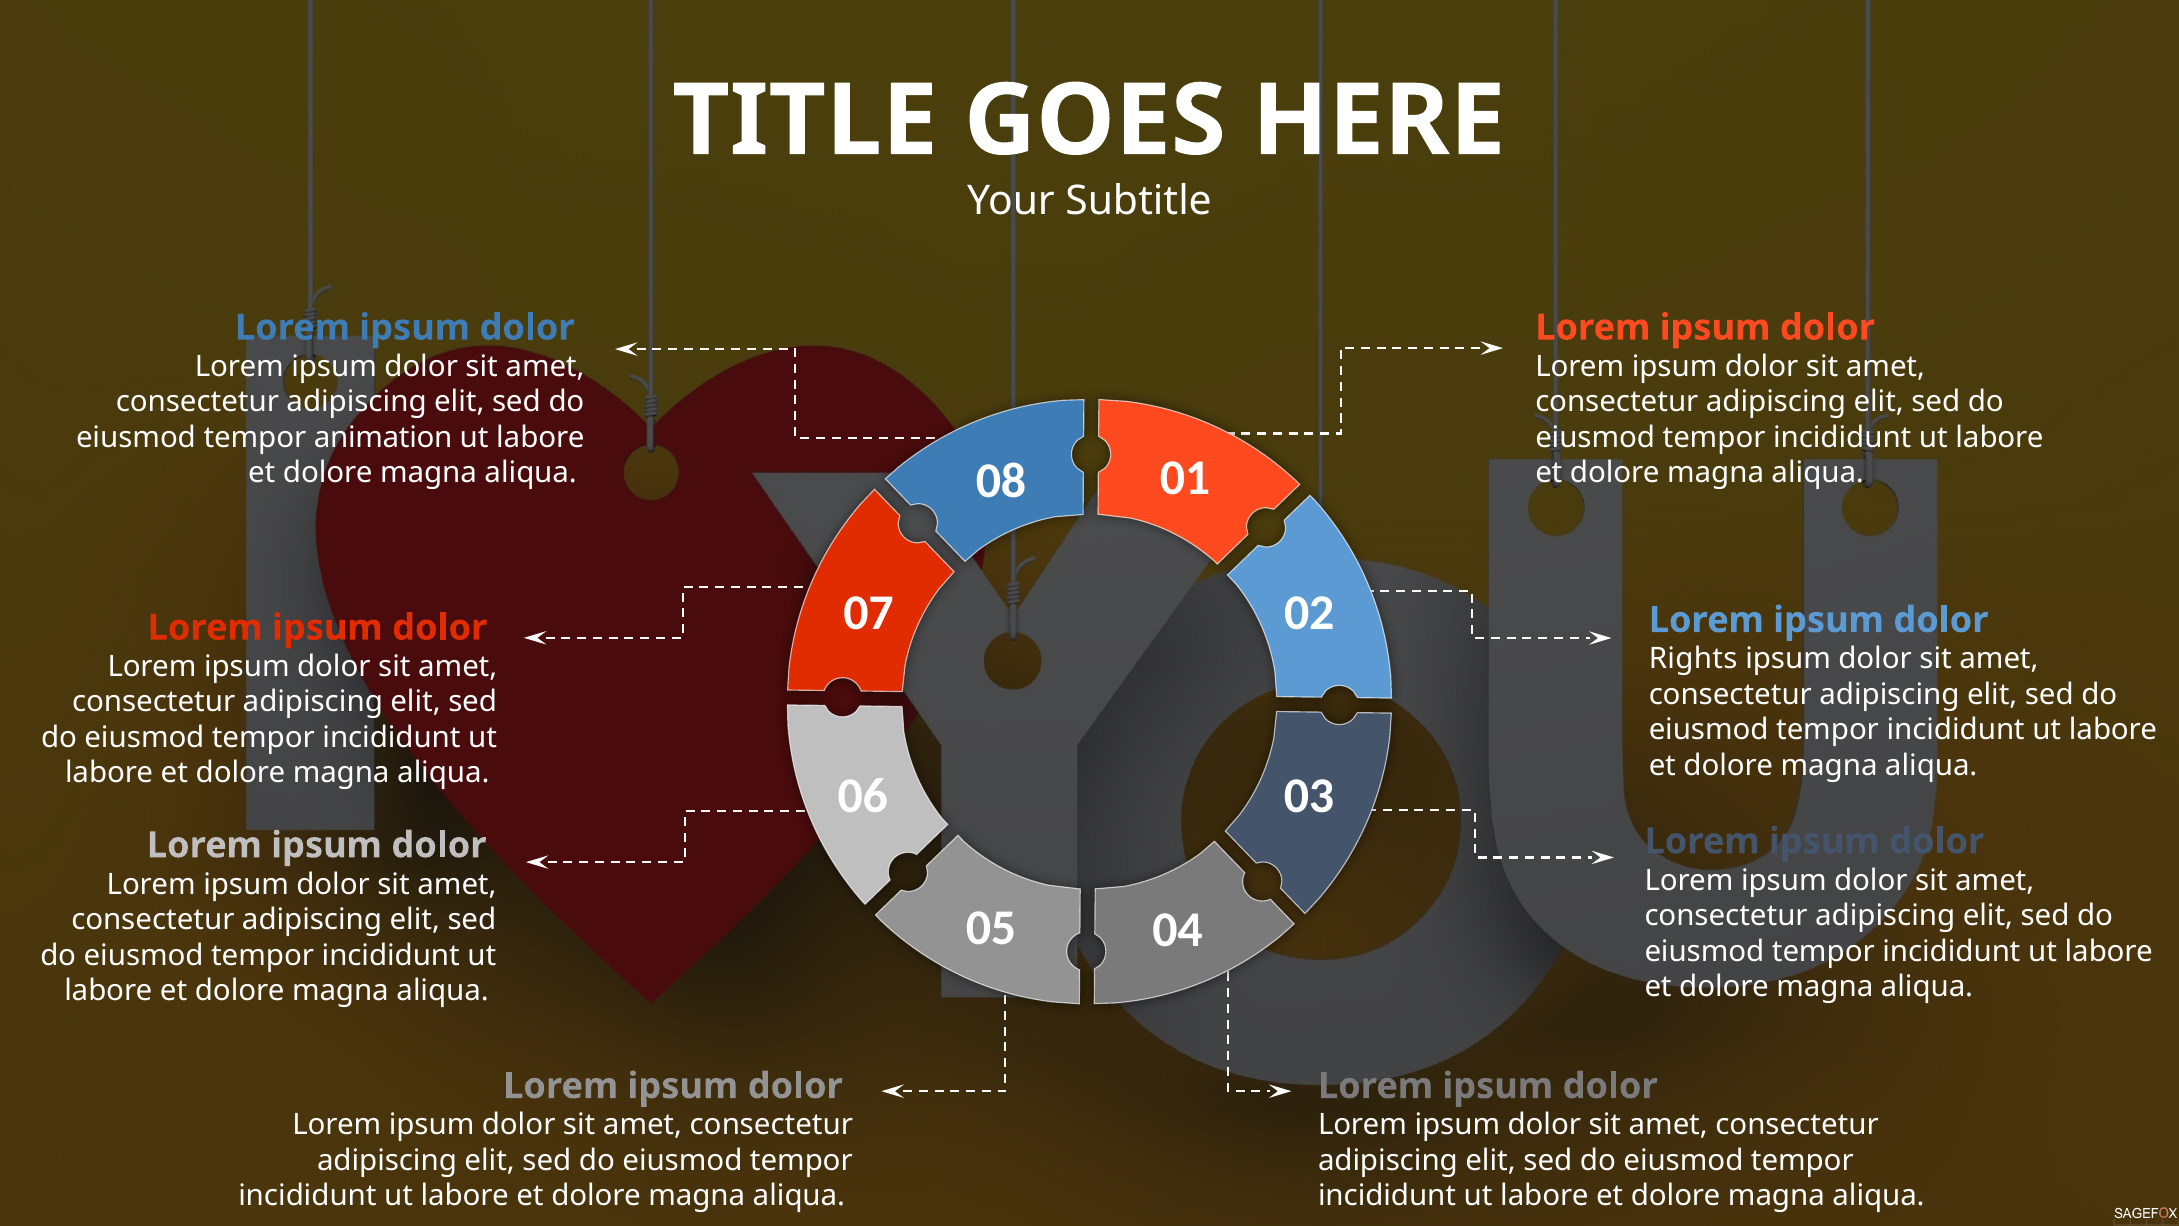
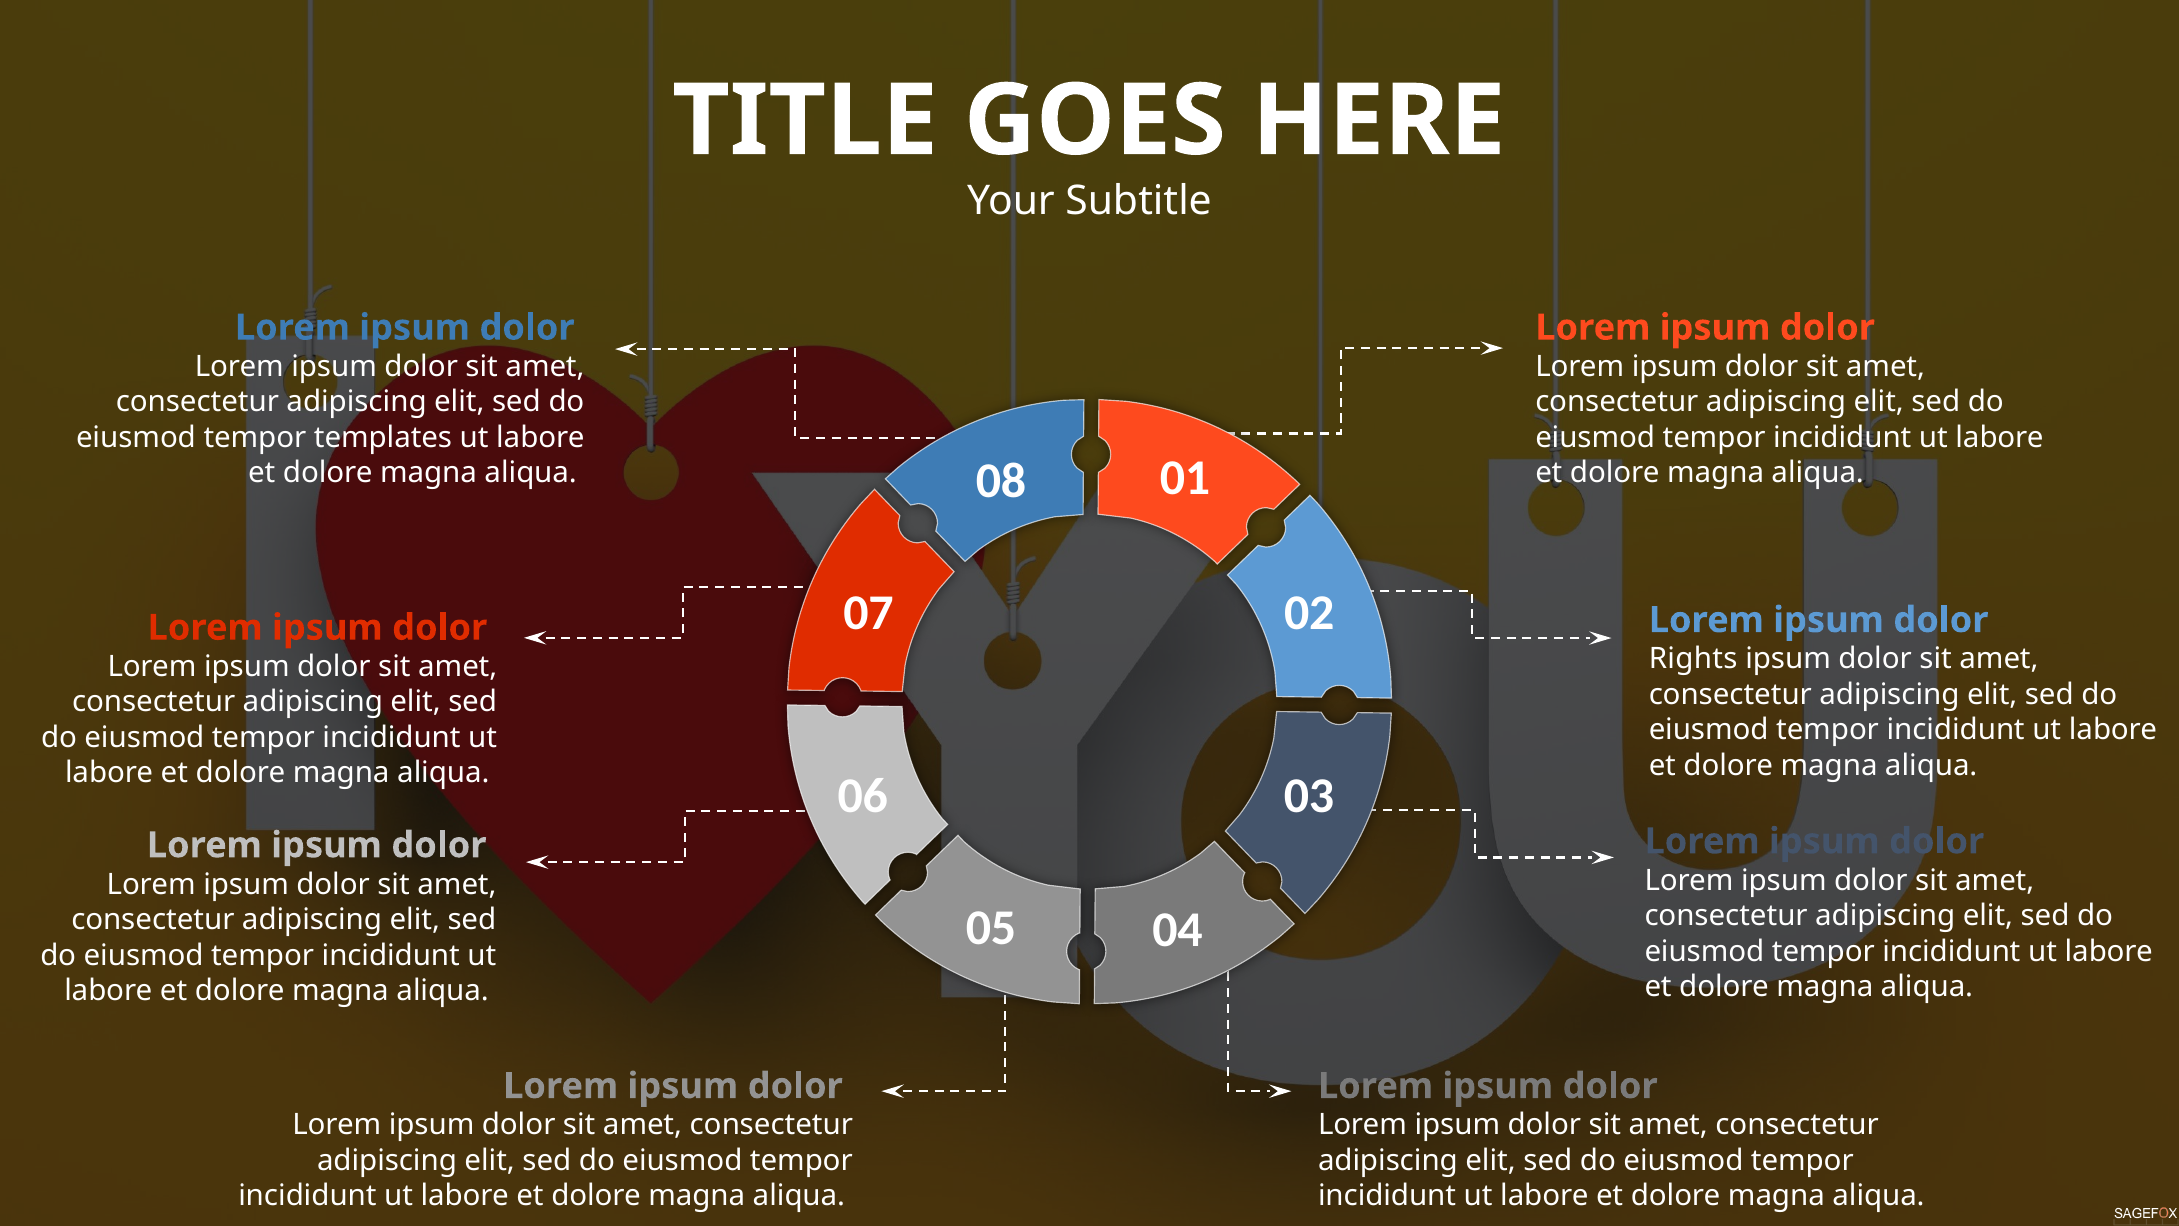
animation: animation -> templates (383, 437)
